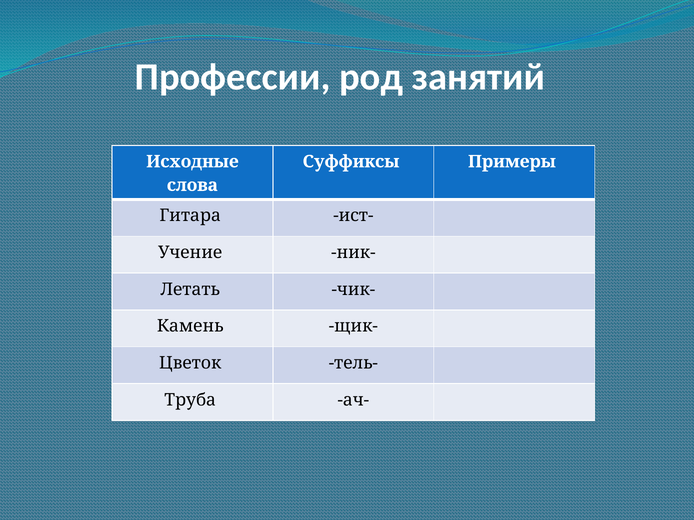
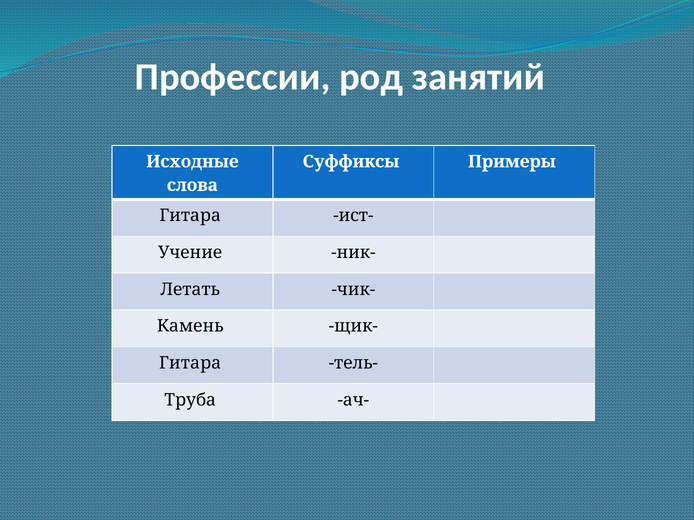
Цветок: Цветок -> Гитара (190, 363)
